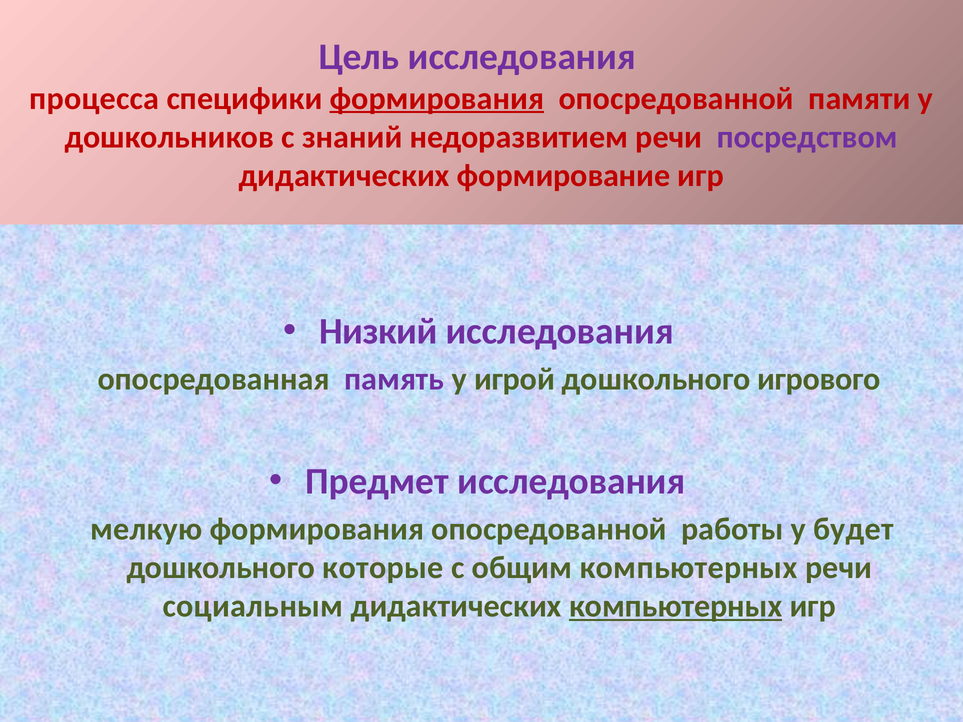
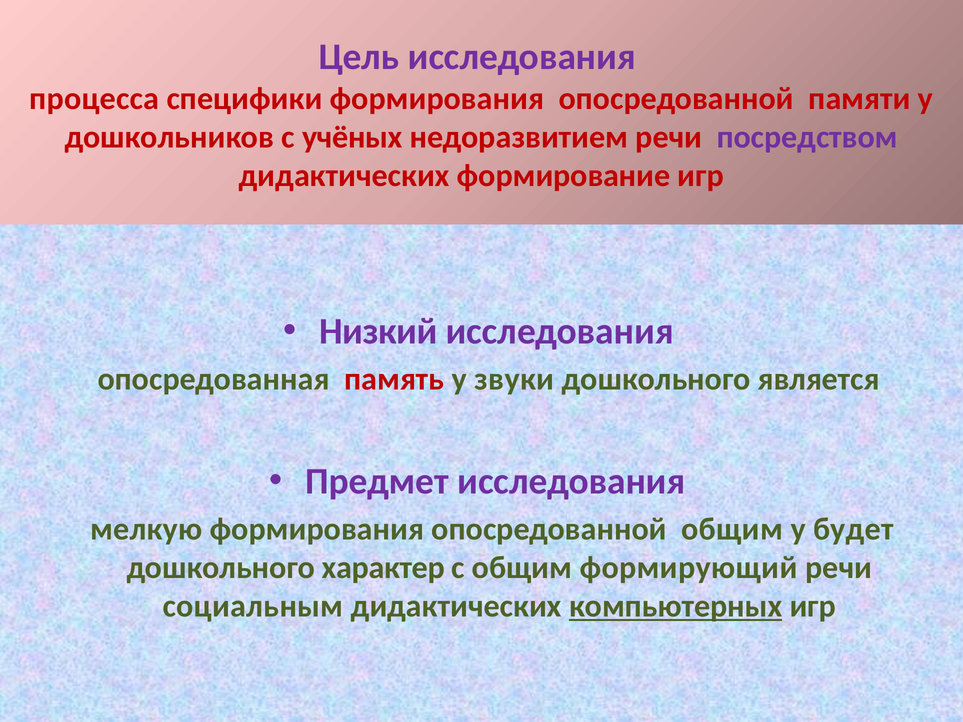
формирования underline: present -> none (437, 98)
знаний: знаний -> учёных (352, 137)
память colour: purple -> red (394, 379)
игрой: игрой -> звуки (514, 379)
игрового: игрового -> является (819, 379)
опосредованной работы: работы -> общим (732, 529)
которые: которые -> характер (383, 568)
общим компьютерных: компьютерных -> формирующий (689, 568)
